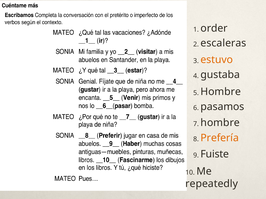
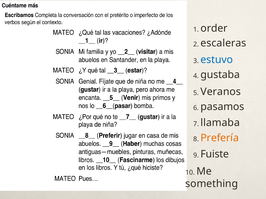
estuvo colour: orange -> blue (217, 60)
5 Hombre: Hombre -> Veranos (221, 92)
7 hombre: hombre -> llamaba (220, 123)
repeatedly: repeatedly -> something (212, 184)
